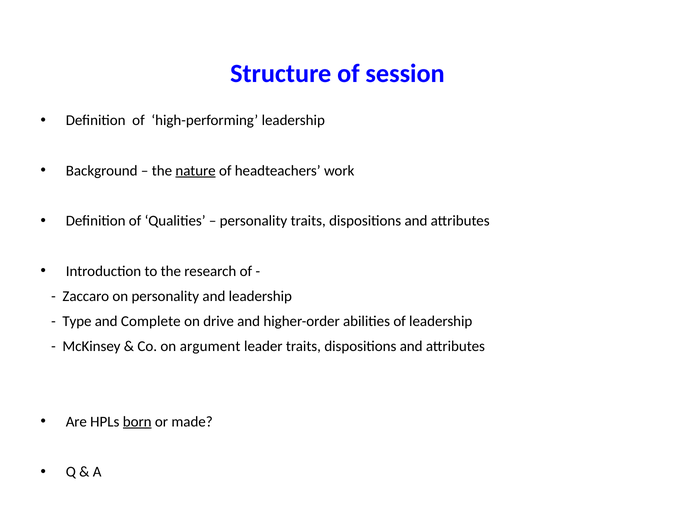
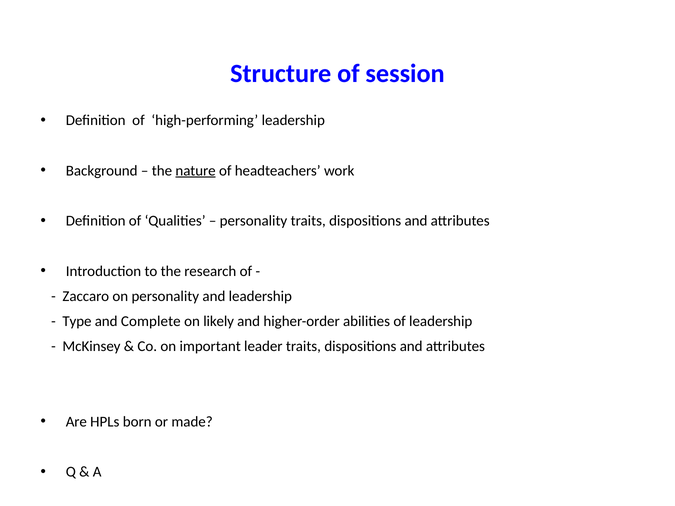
drive: drive -> likely (219, 321)
argument: argument -> important (210, 347)
born underline: present -> none (137, 422)
